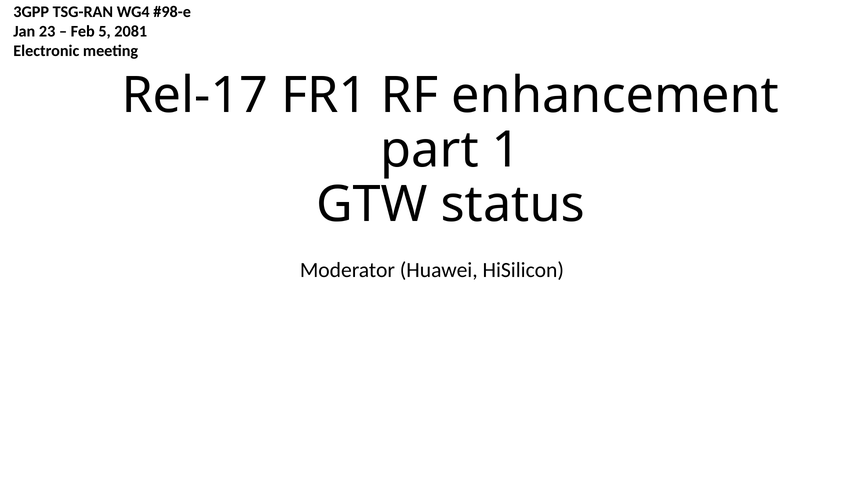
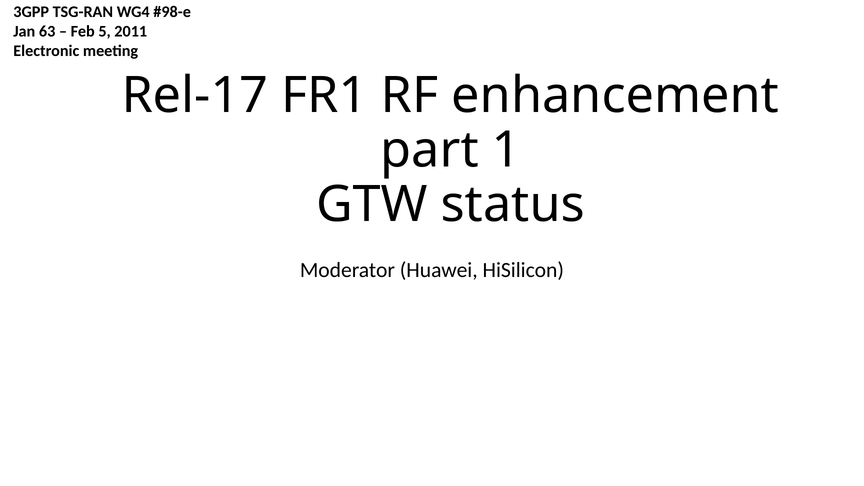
23: 23 -> 63 (47, 31)
2081: 2081 -> 2011 (131, 31)
